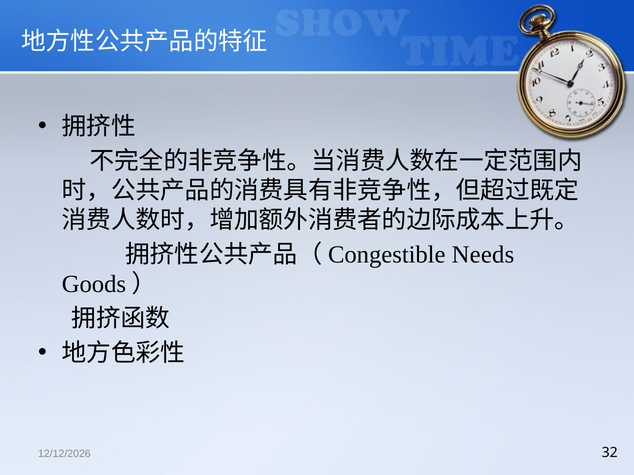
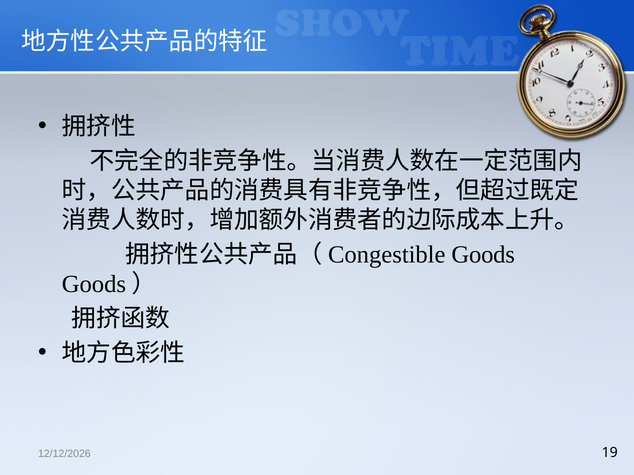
Needs: Needs -> Goods (483, 255)
32: 32 -> 19 (610, 453)
